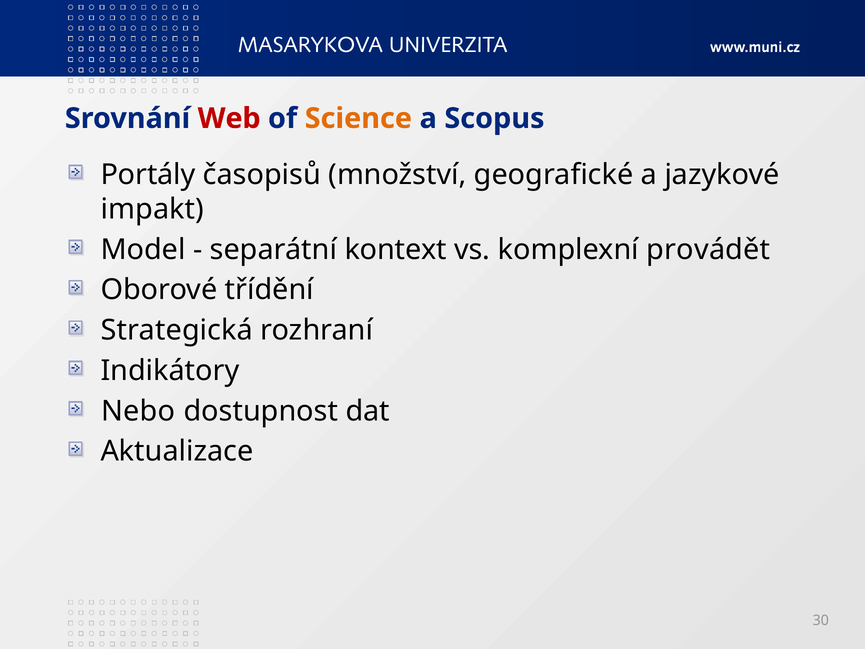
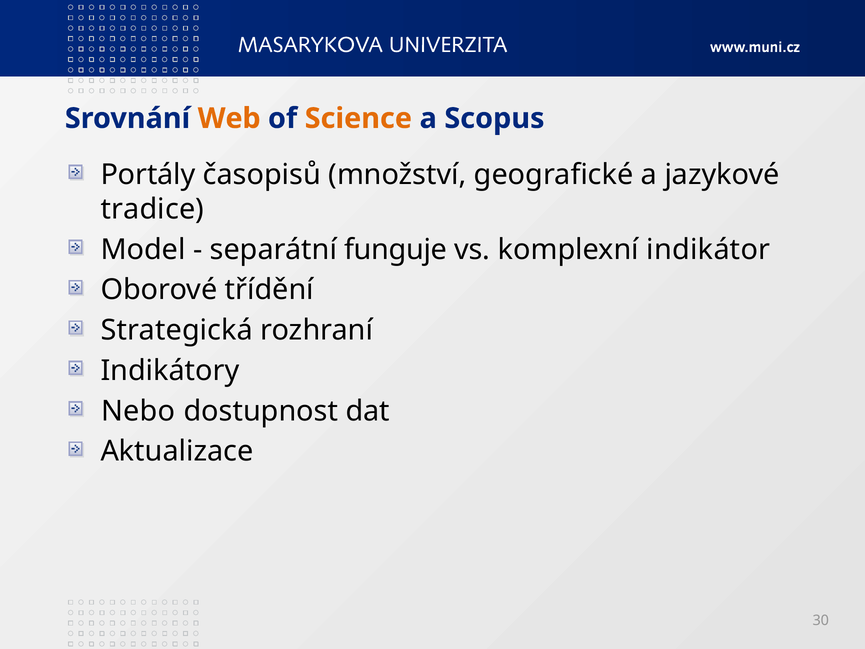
Web colour: red -> orange (229, 118)
impakt: impakt -> tradice (152, 209)
kontext: kontext -> funguje (396, 250)
provádět: provádět -> indikátor (708, 250)
